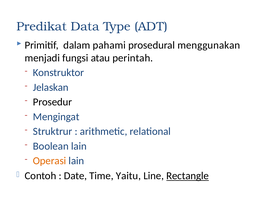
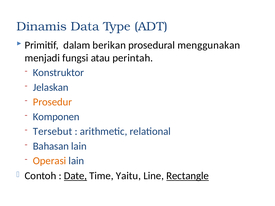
Predikat: Predikat -> Dinamis (42, 27)
pahami: pahami -> berikan (109, 45)
Prosedur colour: black -> orange (53, 102)
Mengingat: Mengingat -> Komponen (56, 117)
Struktrur: Struktrur -> Tersebut (53, 132)
Boolean: Boolean -> Bahasan (51, 146)
Date underline: none -> present (75, 176)
